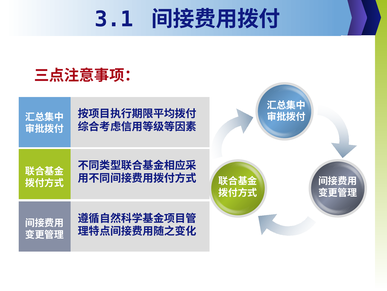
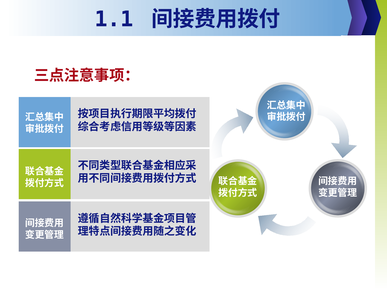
3.1: 3.1 -> 1.1 (114, 19)
